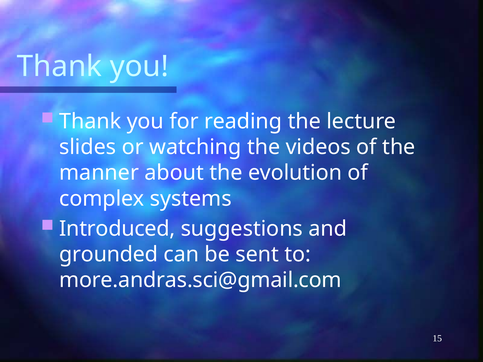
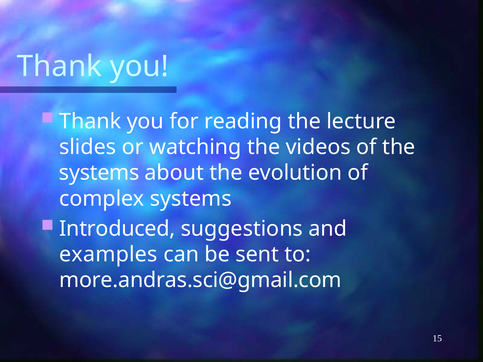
manner: manner -> systems (99, 173)
grounded: grounded -> examples (108, 255)
